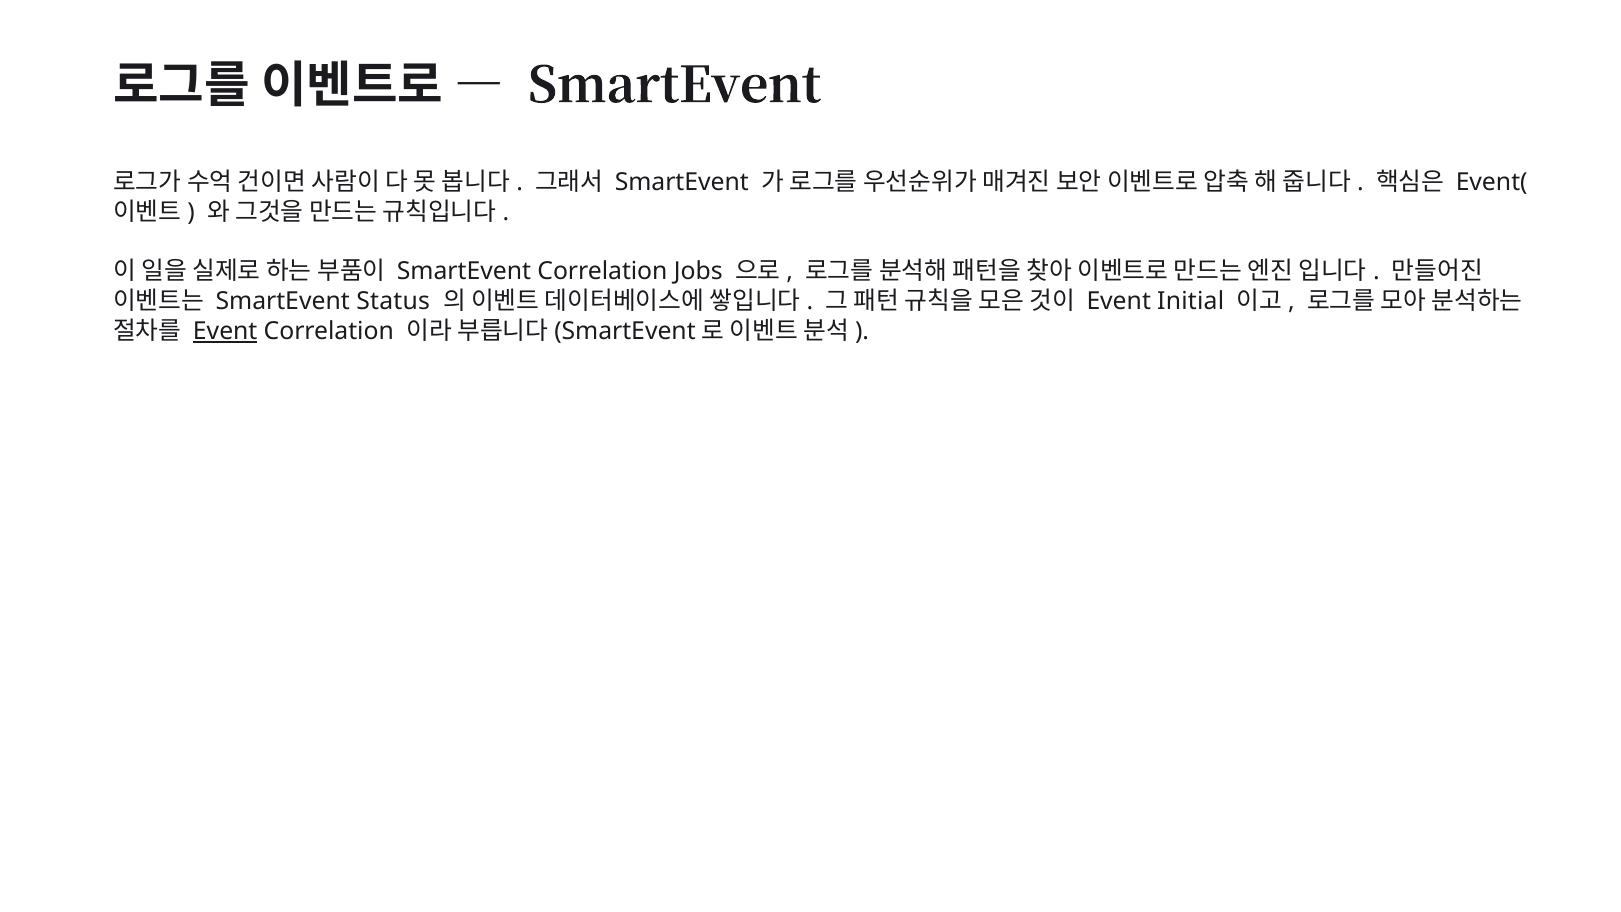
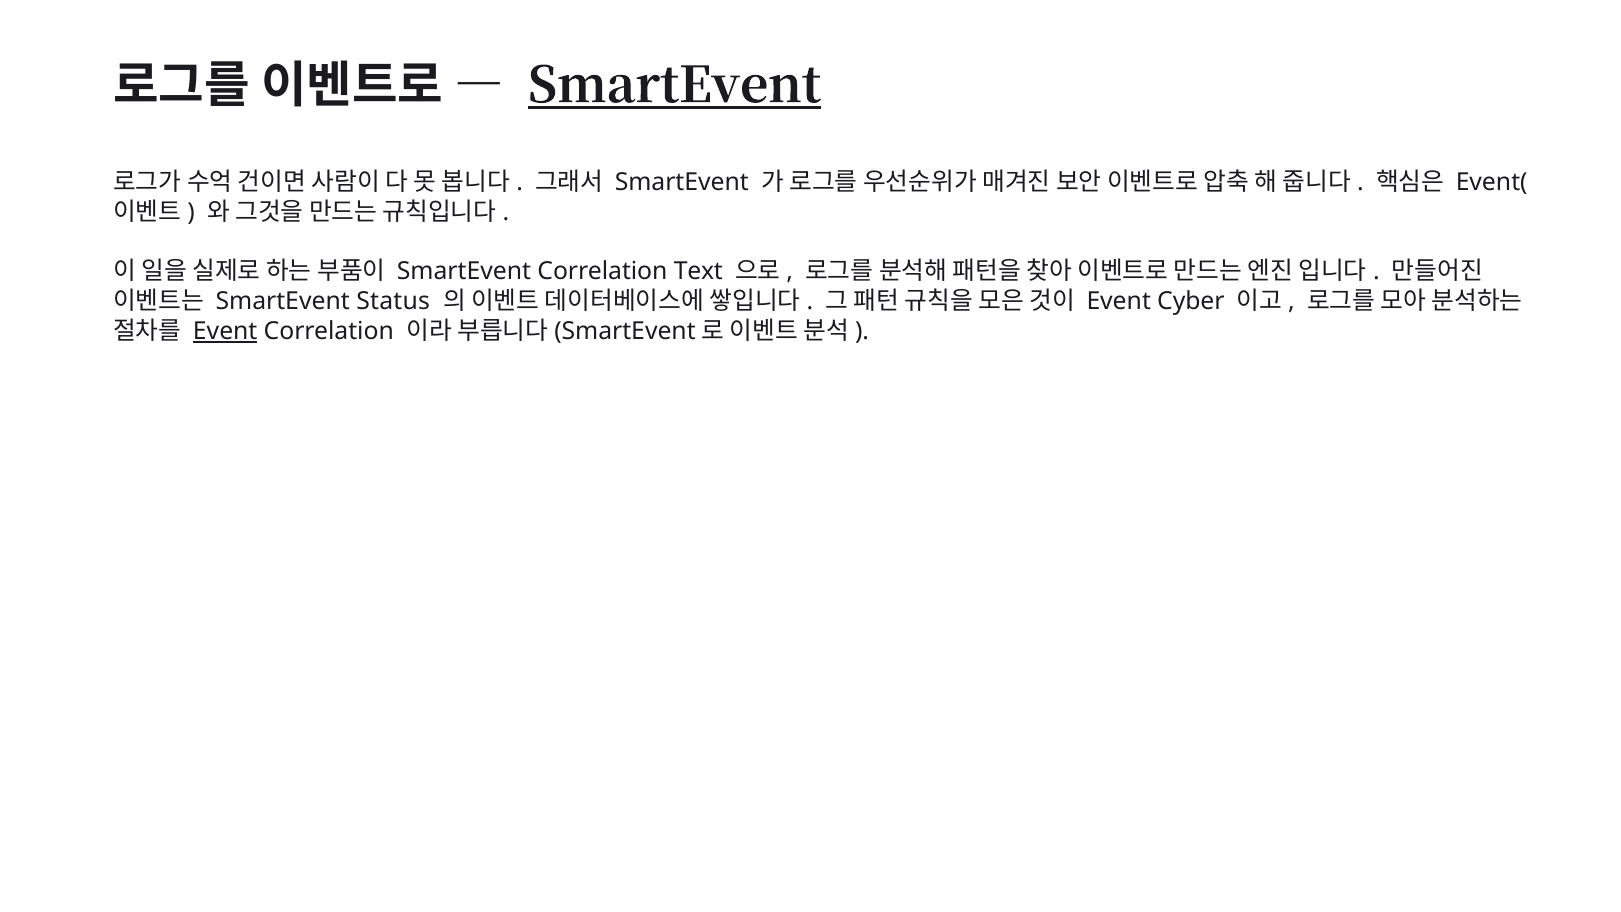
SmartEvent underline: none -> present (674, 86)
Jobs: Jobs -> Text (698, 272)
Initial: Initial -> Cyber (1191, 301)
